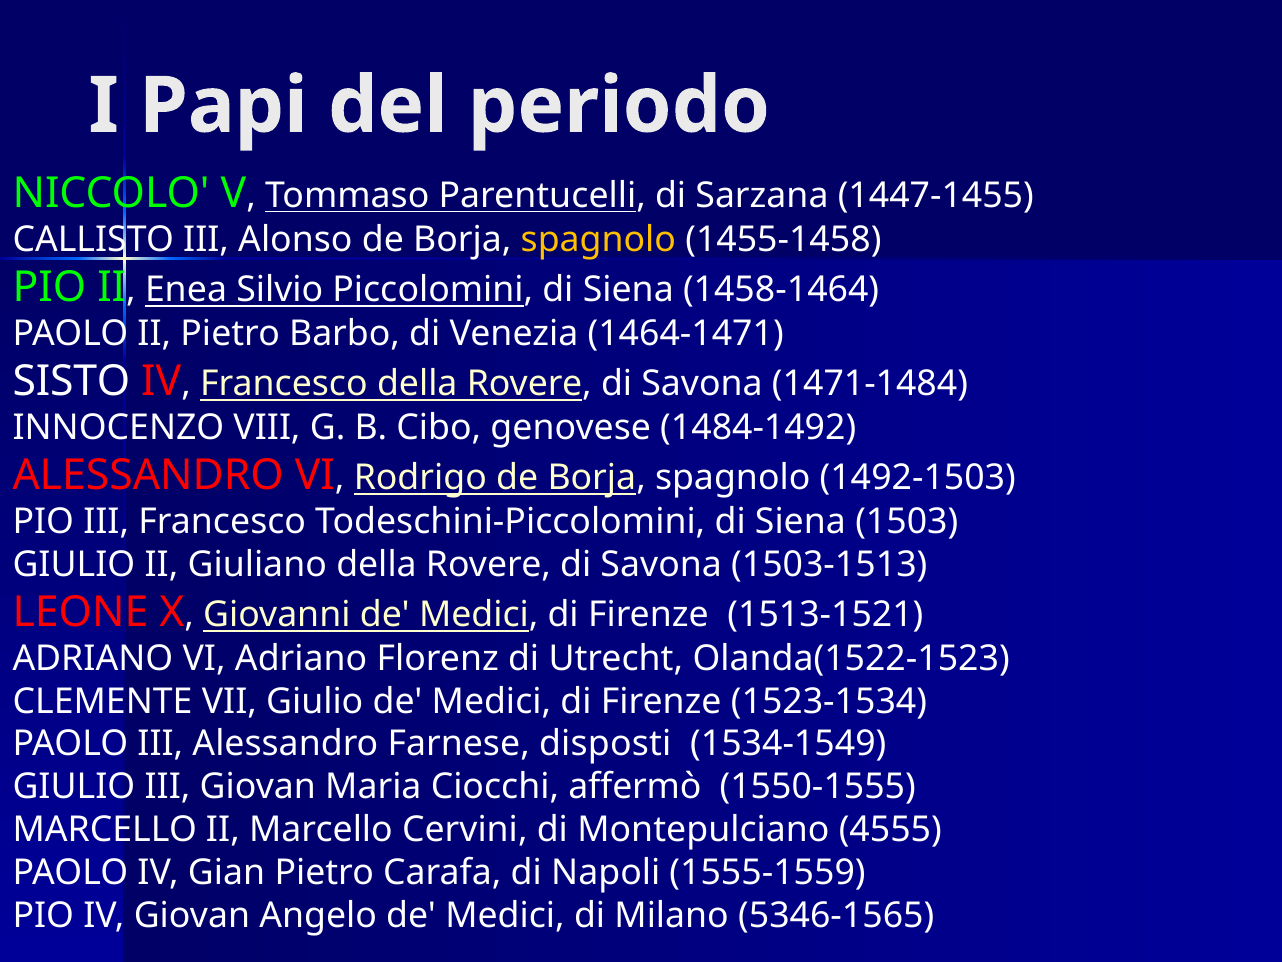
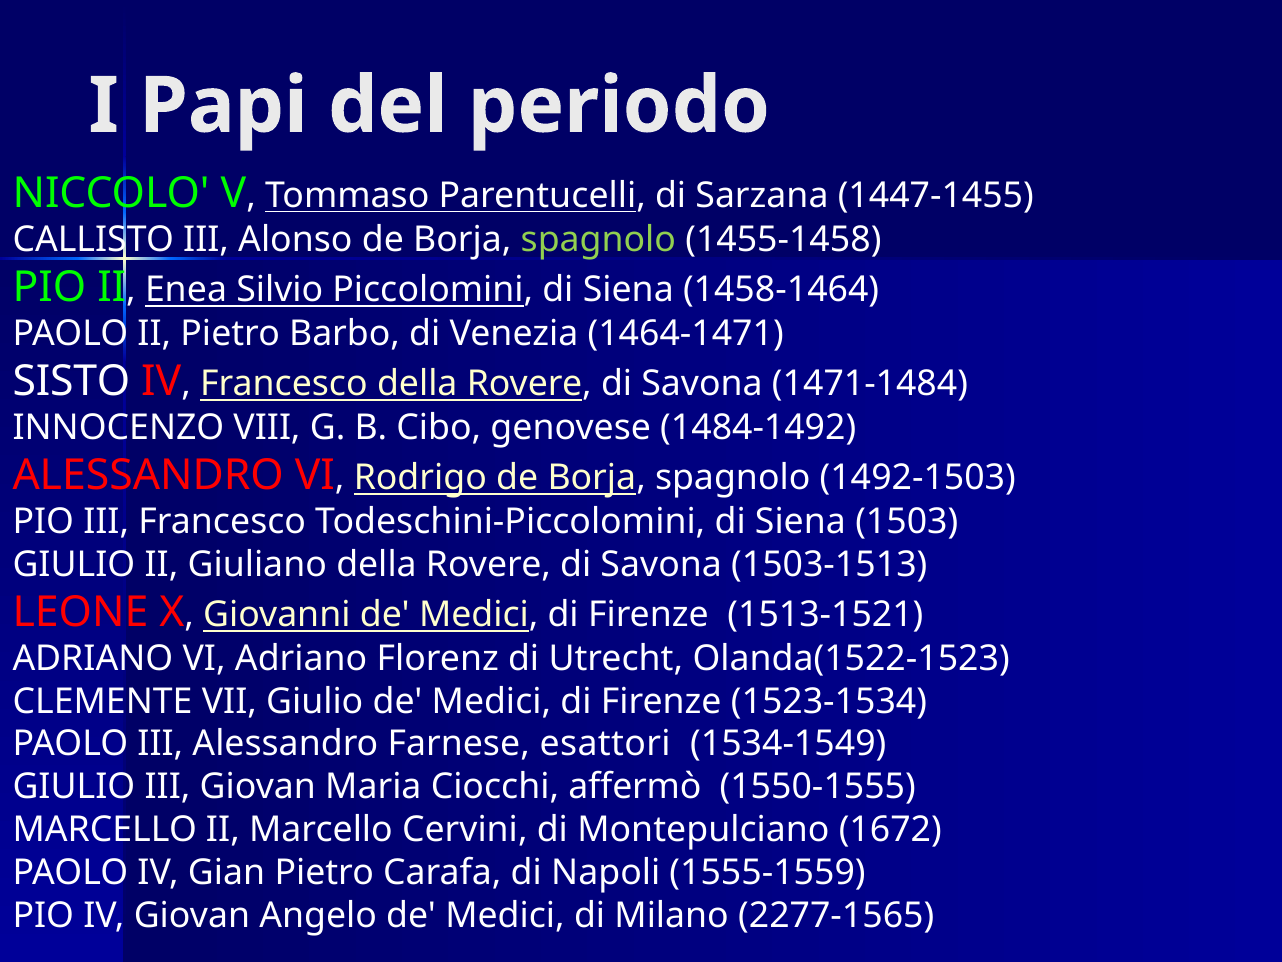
spagnolo colour: yellow -> light green (598, 239)
disposti: disposti -> esattori (605, 744)
4555: 4555 -> 1672 (890, 829)
5346-1565: 5346-1565 -> 2277-1565 (836, 915)
